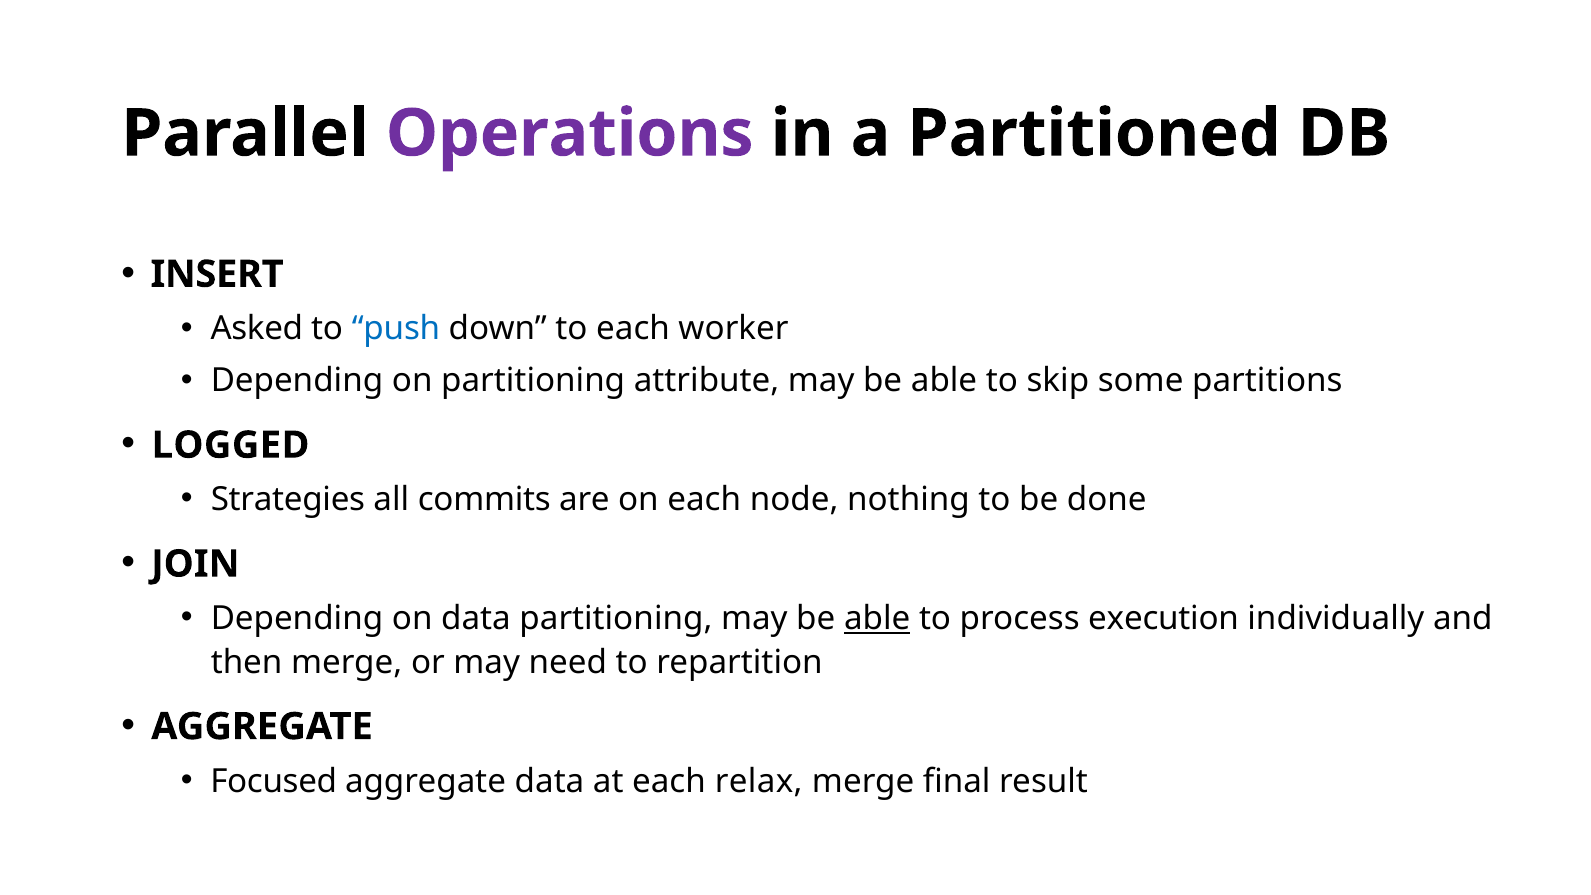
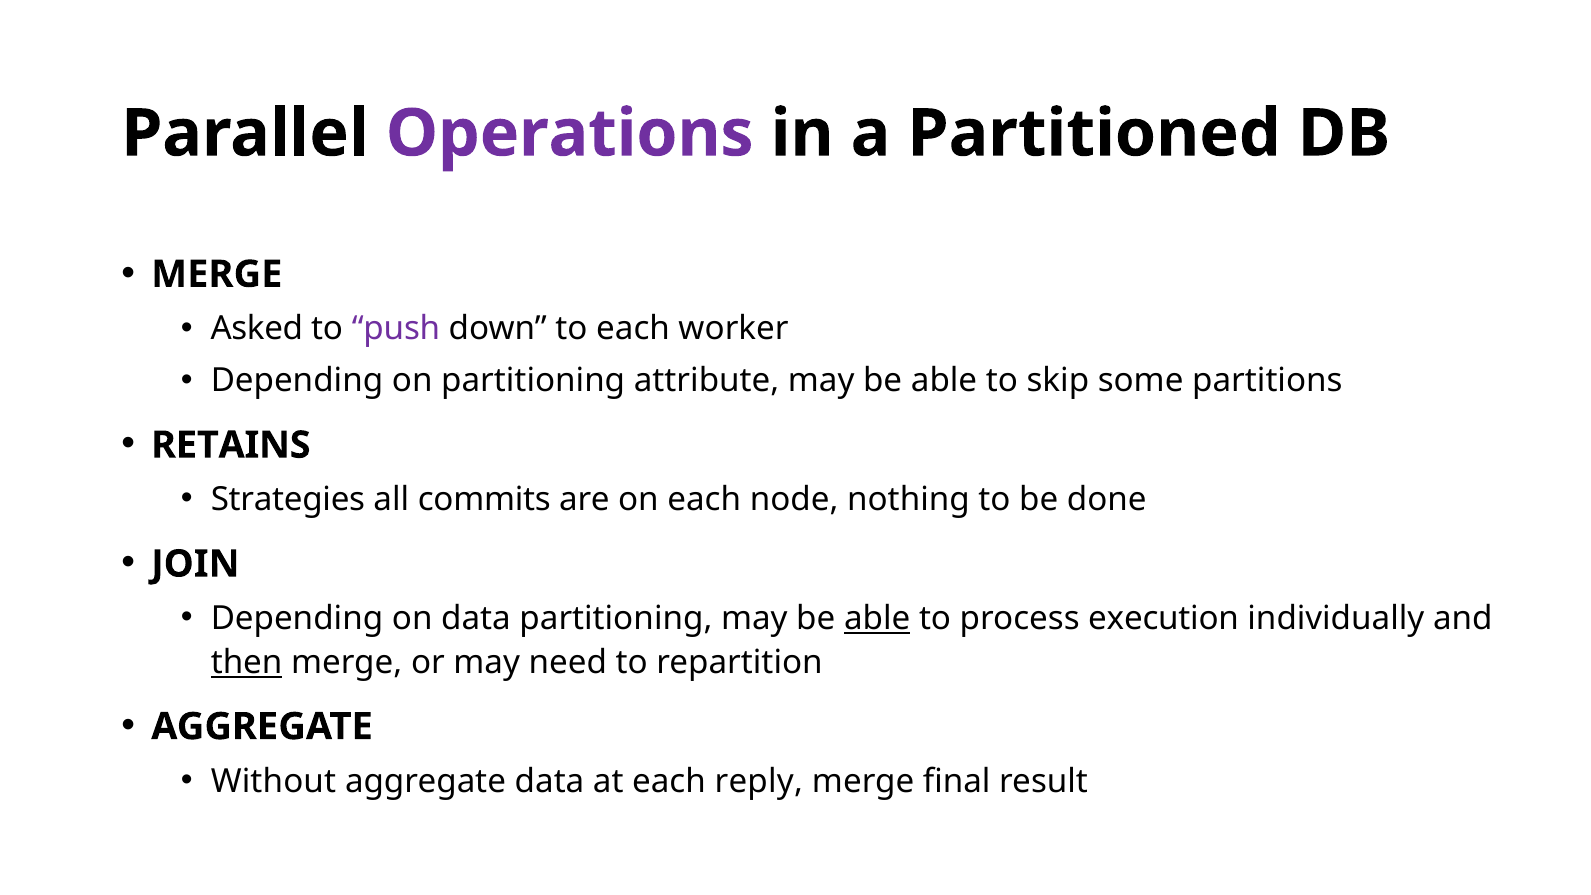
INSERT: INSERT -> MERGE (217, 274)
push colour: blue -> purple (396, 329)
LOGGED: LOGGED -> RETAINS (231, 445)
then underline: none -> present (247, 662)
Focused: Focused -> Without (273, 781)
relax: relax -> reply (759, 781)
